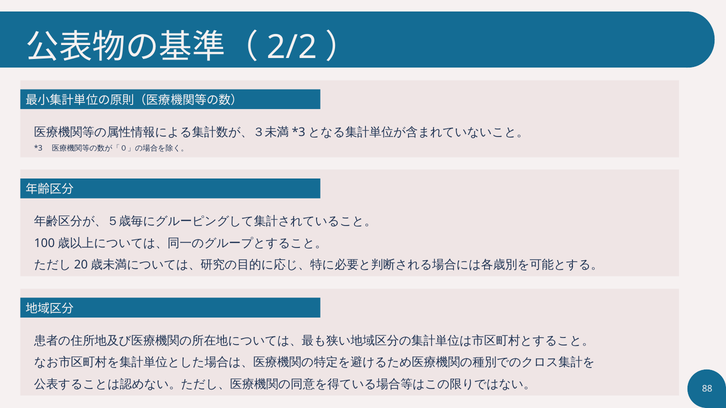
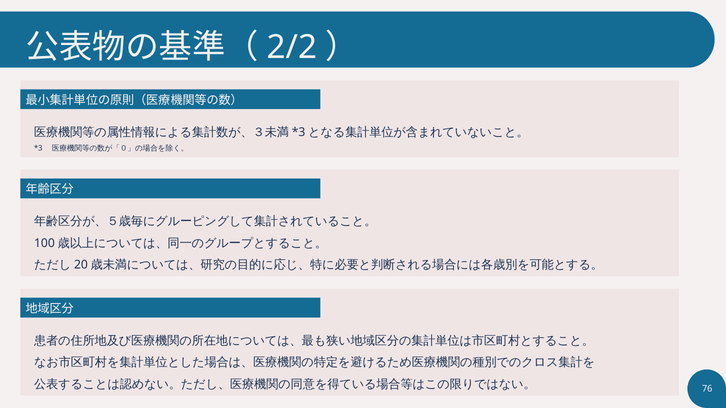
88: 88 -> 76 (707, 389)
